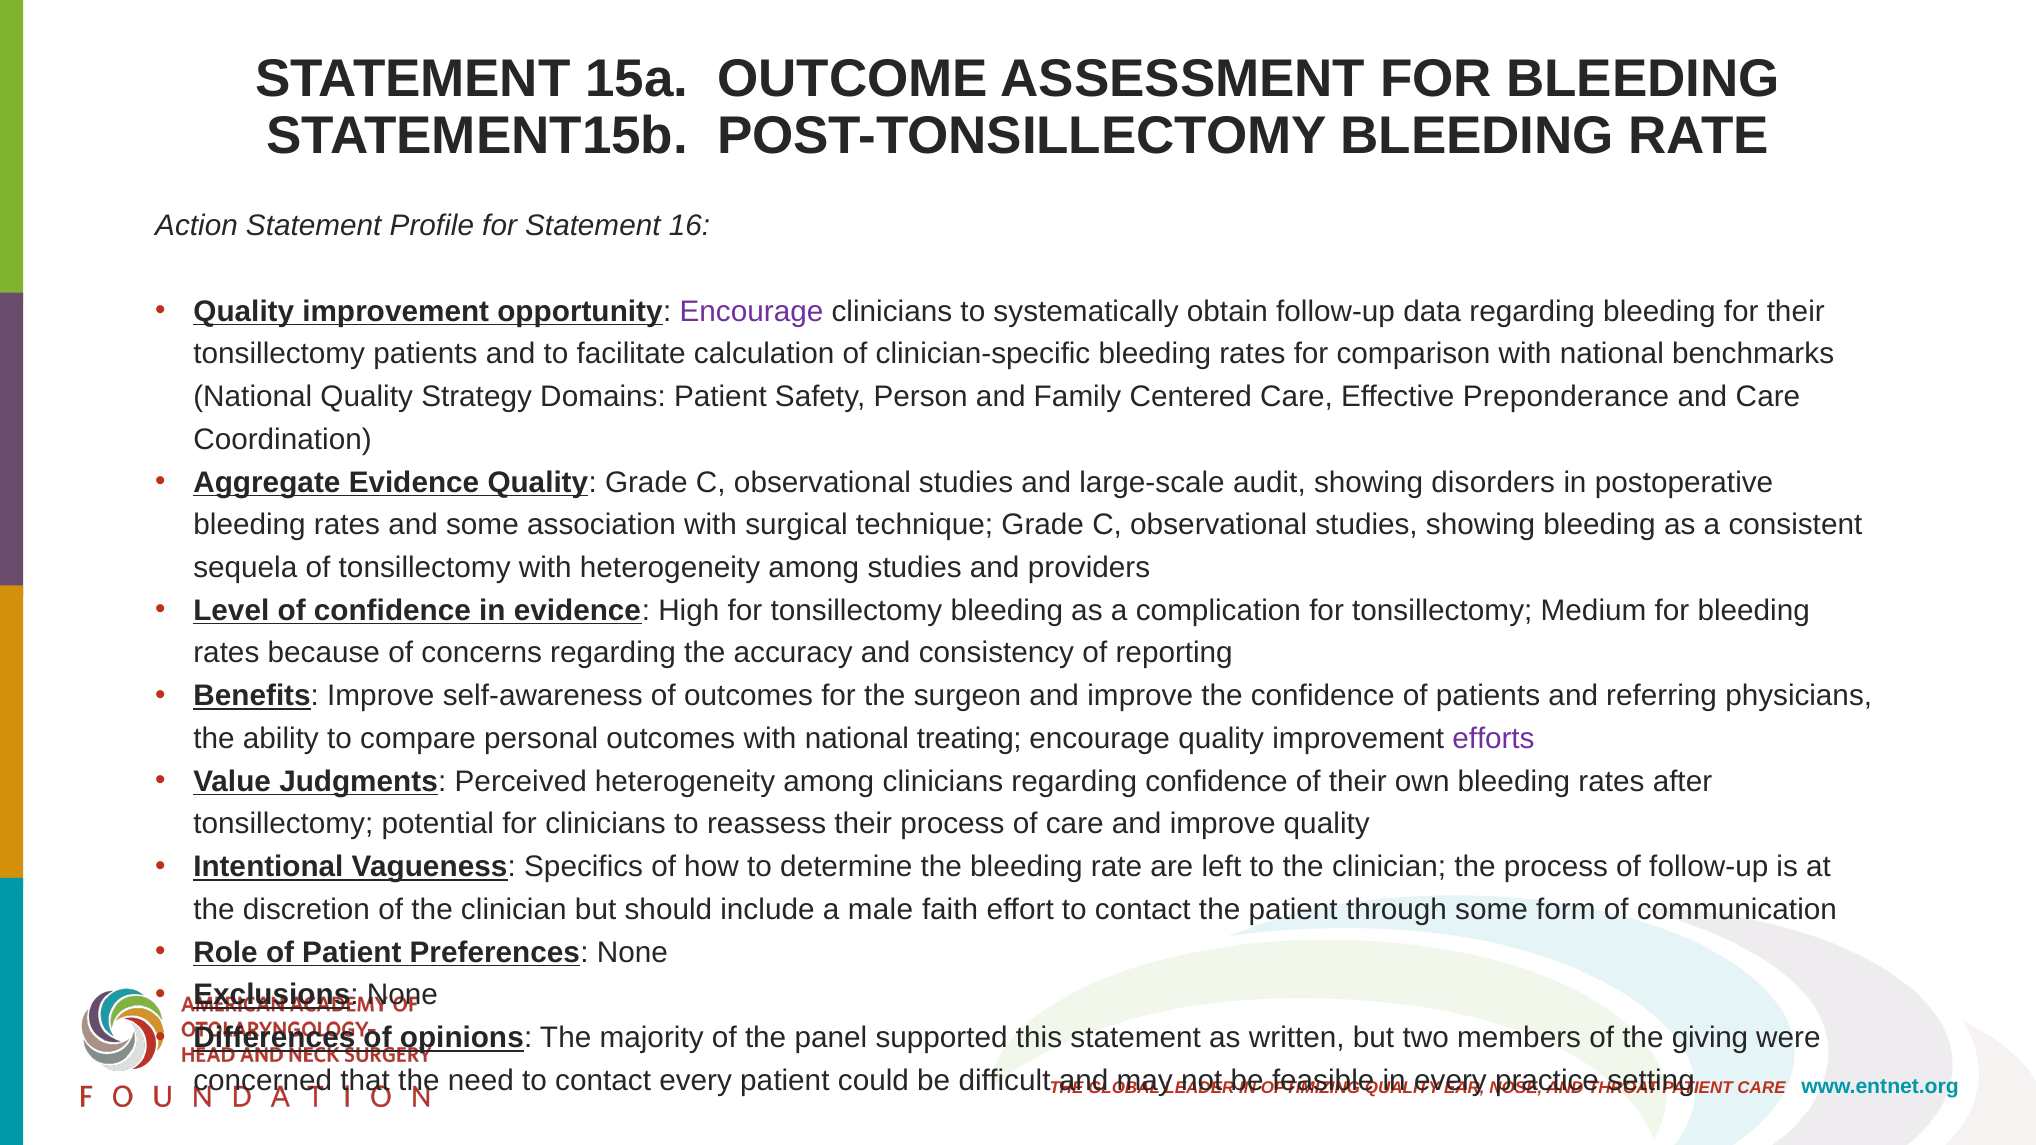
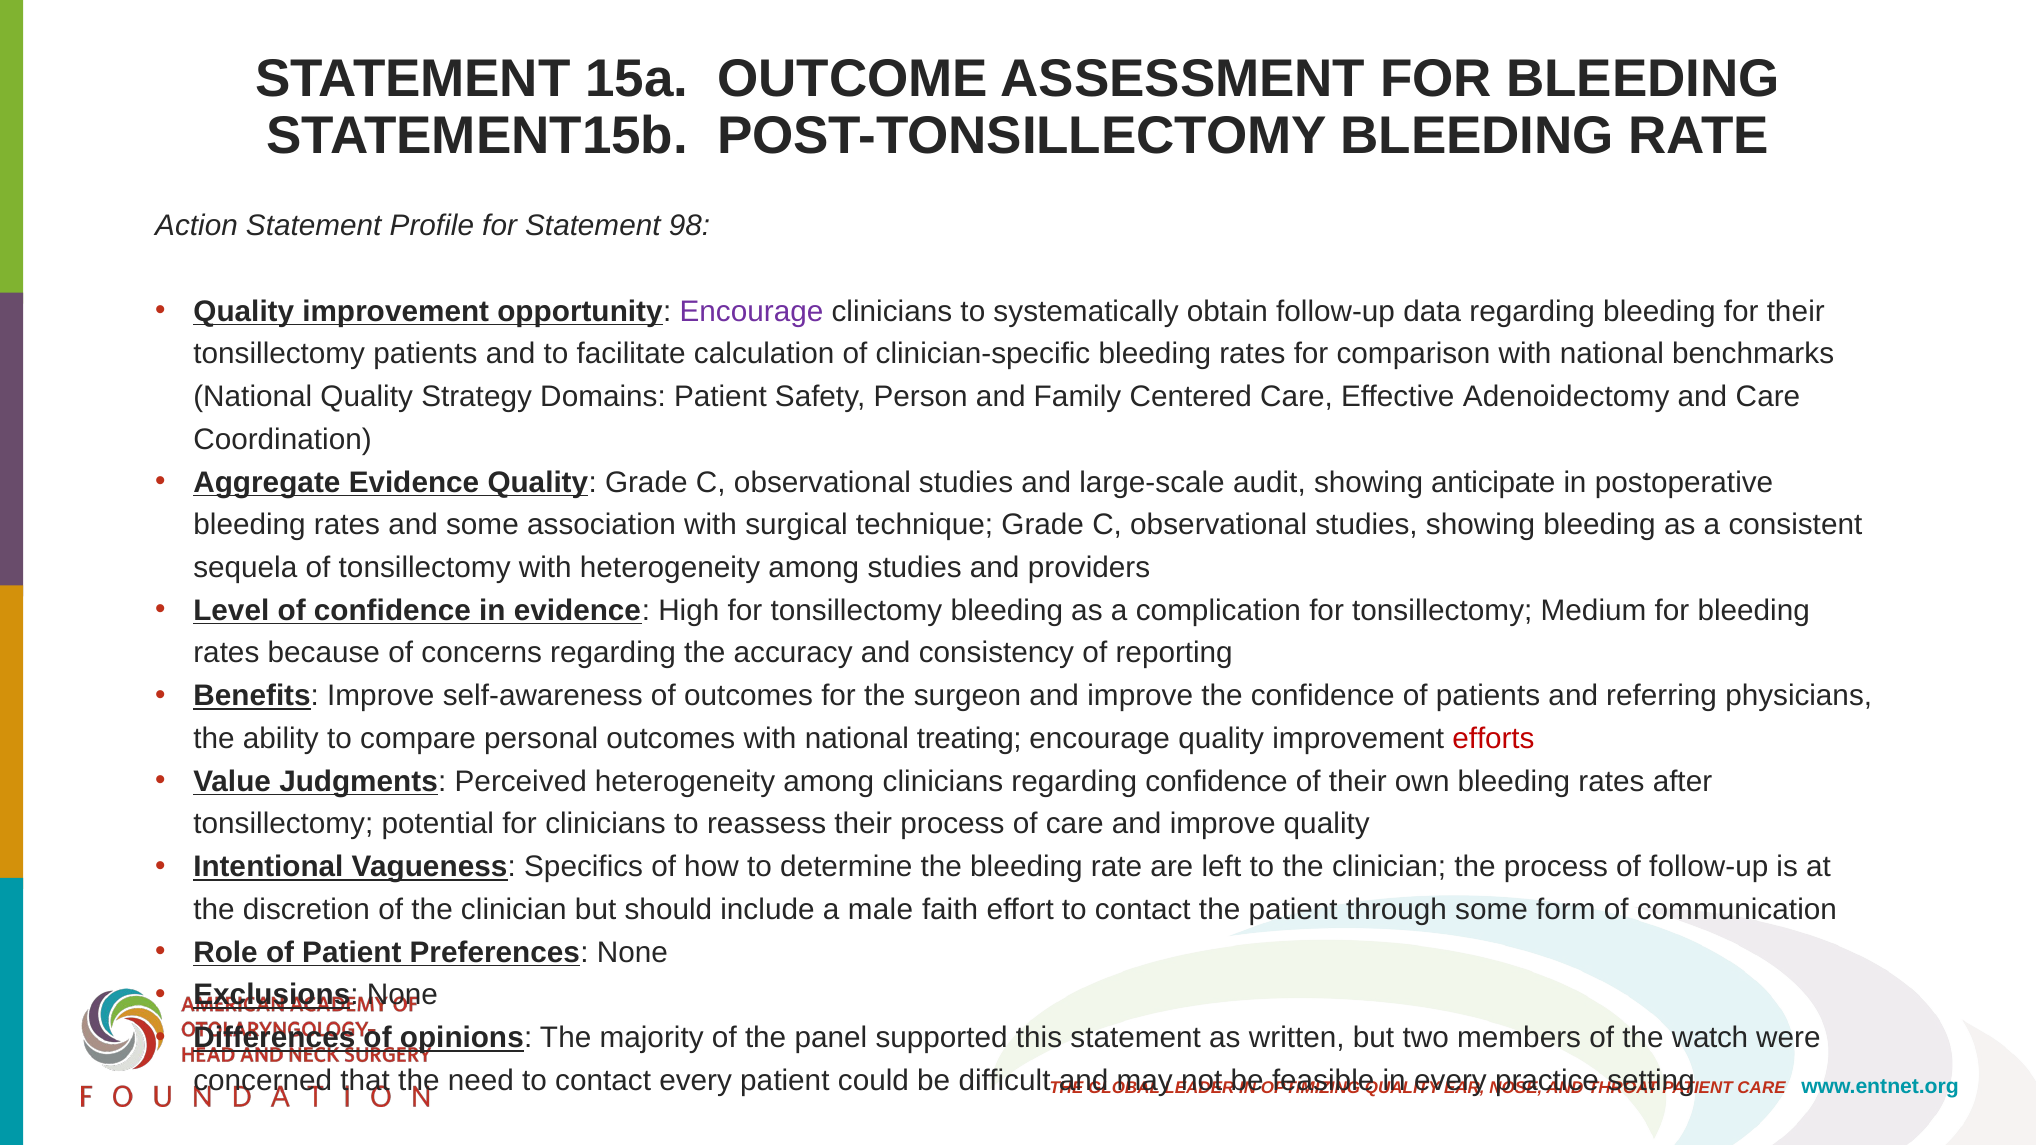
16: 16 -> 98 (690, 226)
Preponderance: Preponderance -> Adenoidectomy (1566, 397)
disorders: disorders -> anticipate (1493, 482)
efforts colour: purple -> red (1493, 739)
giving: giving -> watch (1710, 1038)
